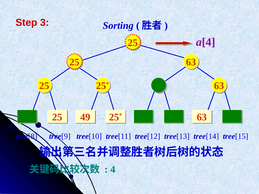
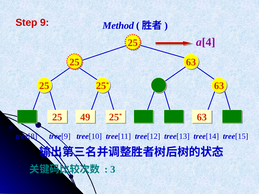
3: 3 -> 9 (45, 23)
Sorting: Sorting -> Method (118, 26)
4: 4 -> 3 (113, 170)
